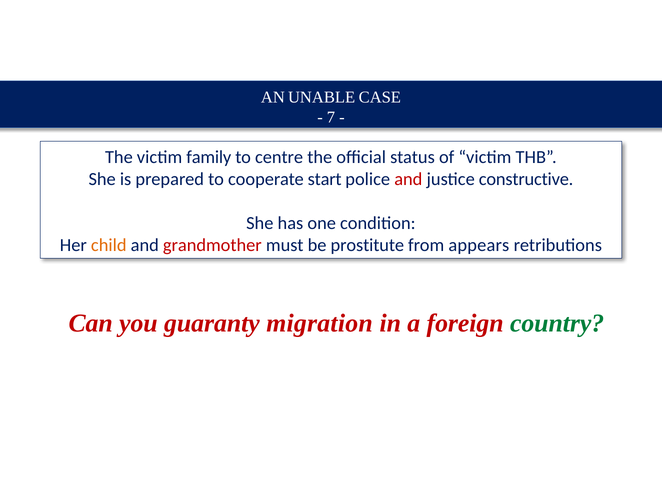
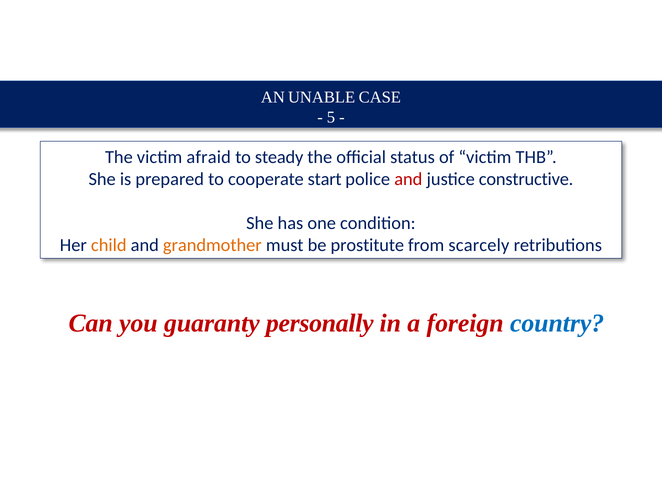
7: 7 -> 5 (331, 117)
family: family -> afraid (209, 157)
centre: centre -> steady (279, 157)
grandmother colour: red -> orange (212, 245)
appears: appears -> scarcely (479, 245)
migration: migration -> personally (320, 324)
country colour: green -> blue (557, 324)
